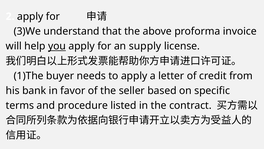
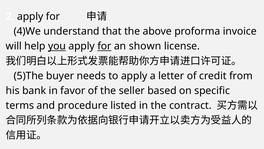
3)We: 3)We -> 4)We (27, 31)
for underline: none -> present (104, 46)
supply: supply -> shown (145, 46)
1)The: 1)The -> 5)The (29, 76)
